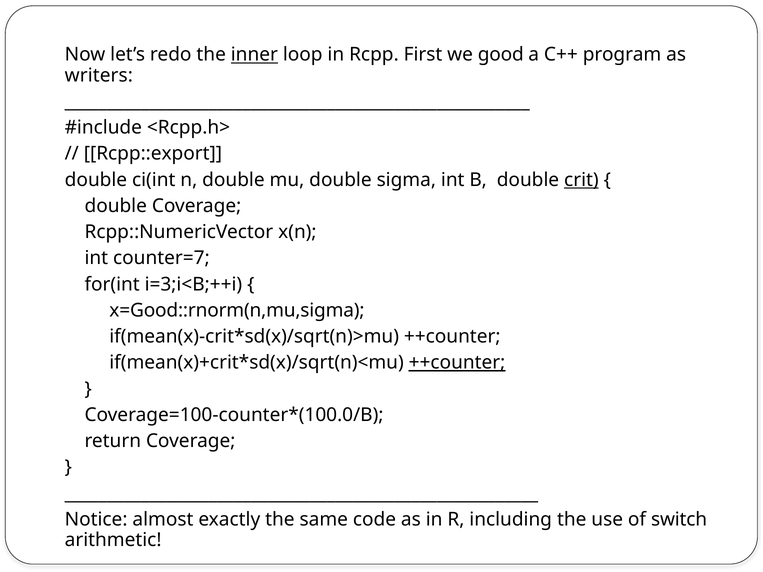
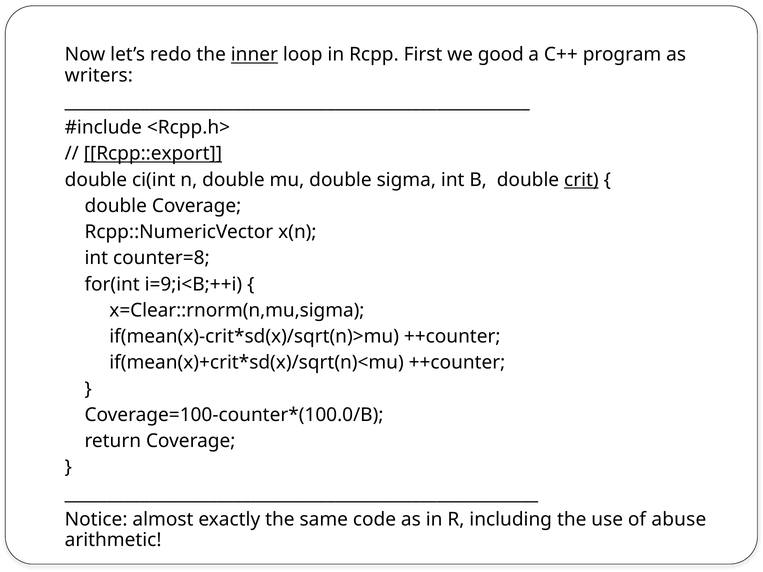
Rcpp::export underline: none -> present (153, 154)
counter=7: counter=7 -> counter=8 (161, 258)
i=3;i<B;++i: i=3;i<B;++i -> i=9;i<B;++i (193, 284)
x=Good::rnorm(n,mu,sigma: x=Good::rnorm(n,mu,sigma -> x=Clear::rnorm(n,mu,sigma (237, 311)
++counter underline: present -> none (457, 363)
switch: switch -> abuse (679, 520)
